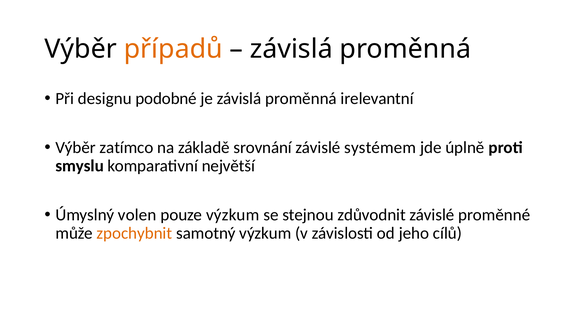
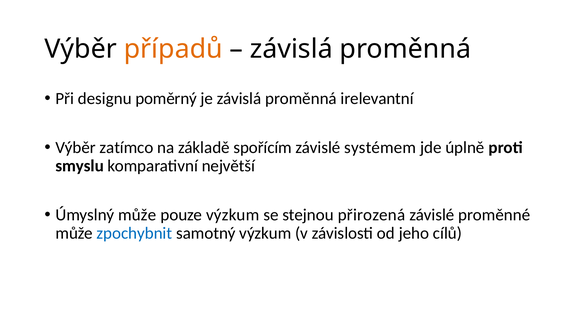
podobné: podobné -> poměrný (166, 99)
srovnání: srovnání -> spořícím (263, 148)
Úmyslný volen: volen -> může (137, 215)
zdůvodnit: zdůvodnit -> přirozená (372, 215)
zpochybnit colour: orange -> blue (134, 233)
